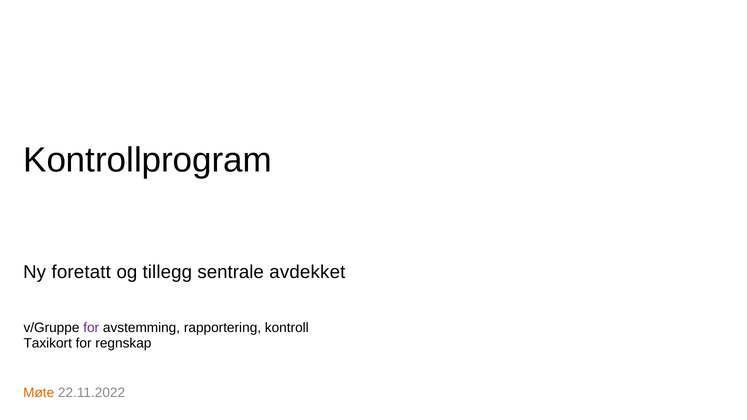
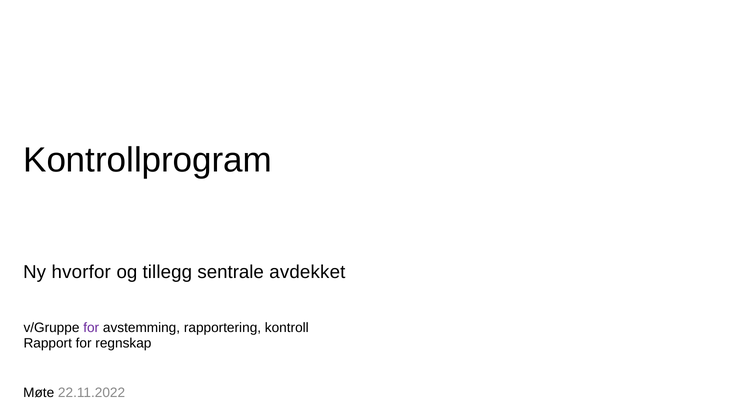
foretatt: foretatt -> hvorfor (81, 272)
Taxikort: Taxikort -> Rapport (48, 343)
Møte colour: orange -> black (39, 393)
